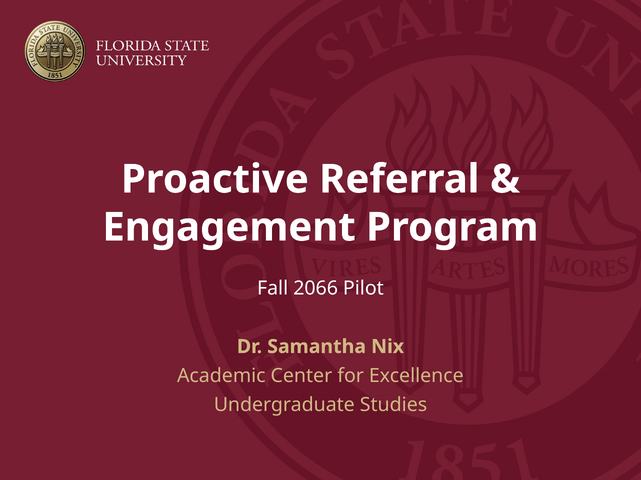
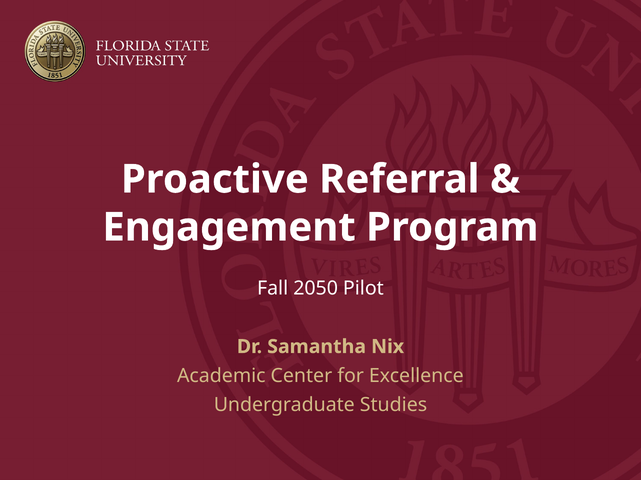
2066: 2066 -> 2050 (316, 289)
